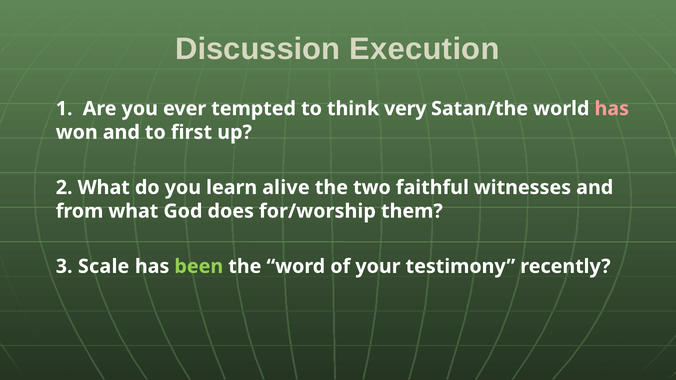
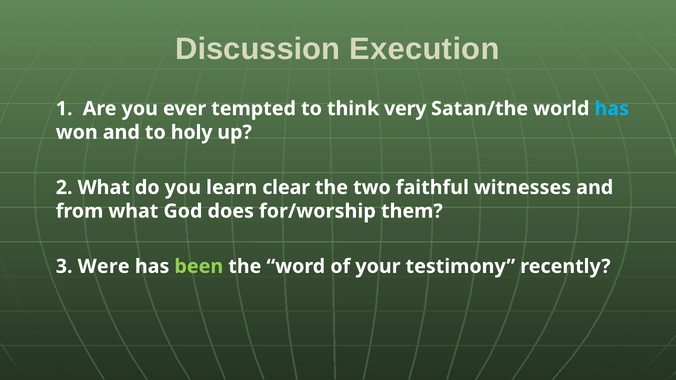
has colour: pink -> light blue (612, 109)
first: first -> holy (192, 132)
alive: alive -> clear (286, 188)
Scale: Scale -> Were (104, 267)
